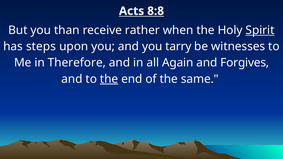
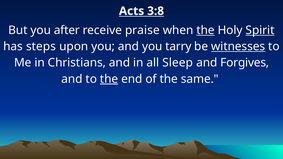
8:8: 8:8 -> 3:8 (156, 11)
than: than -> after (67, 30)
rather: rather -> praise (142, 30)
the underline: none -> present (206, 30)
witnesses underline: none -> present (238, 47)
Therefore: Therefore -> Christians (77, 63)
Again: Again -> Sleep (178, 63)
